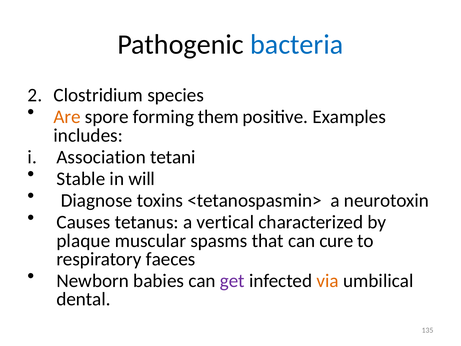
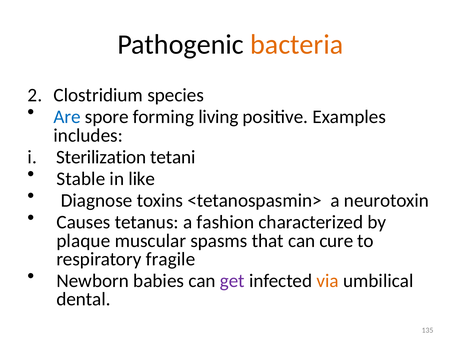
bacteria colour: blue -> orange (297, 45)
Are colour: orange -> blue (67, 117)
them: them -> living (218, 117)
Association: Association -> Sterilization (101, 157)
will: will -> like (142, 179)
vertical: vertical -> fashion (225, 222)
faeces: faeces -> fragile (171, 259)
